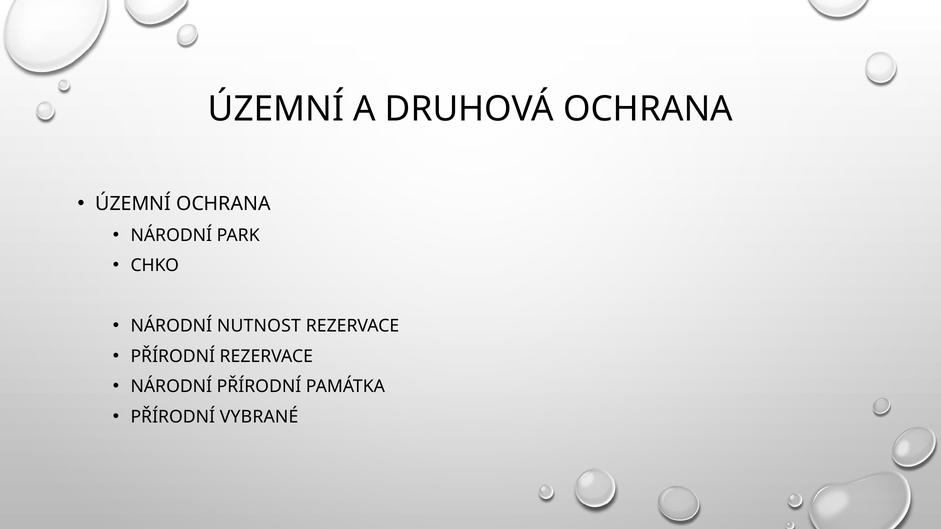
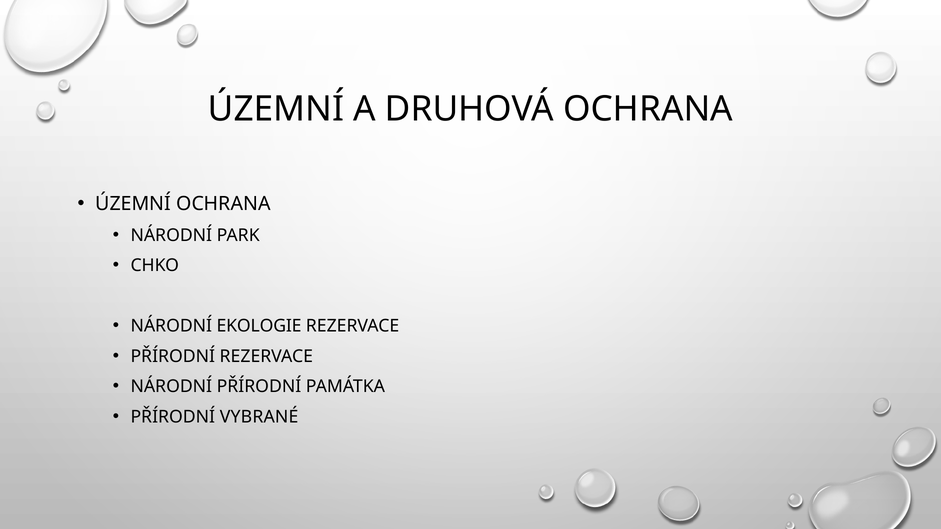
NUTNOST: NUTNOST -> EKOLOGIE (259, 326)
